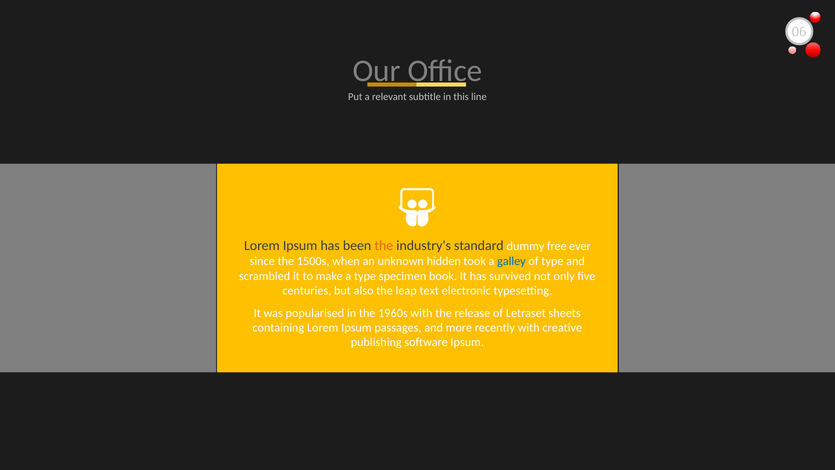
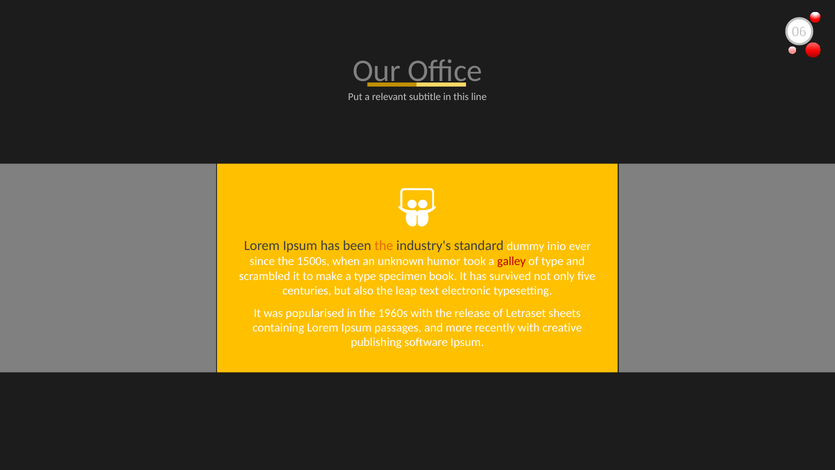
free: free -> inio (557, 246)
hidden: hidden -> humor (444, 261)
galley colour: blue -> red (511, 261)
